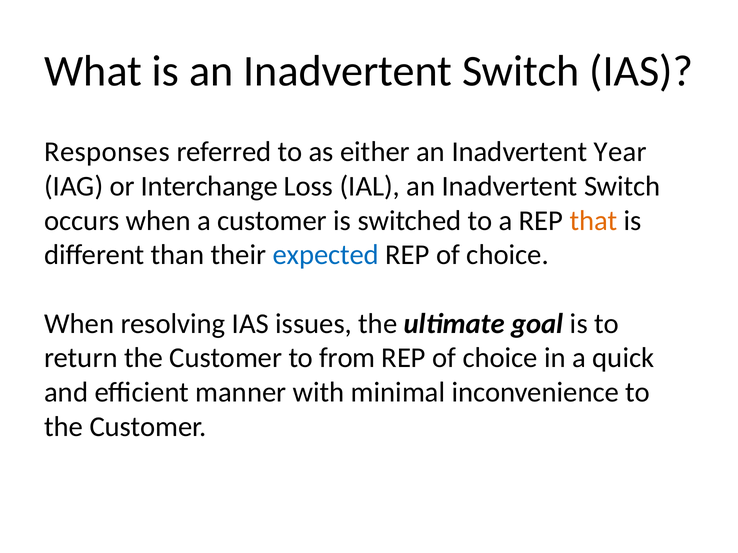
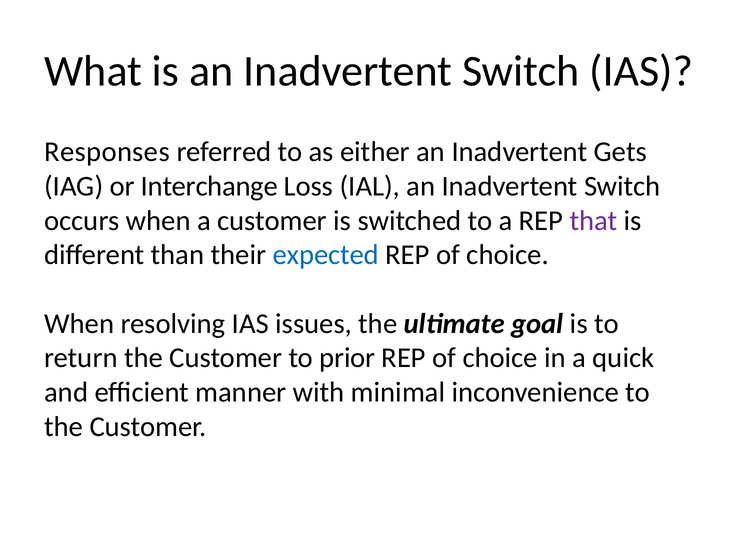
Year: Year -> Gets (620, 152)
that colour: orange -> purple (594, 221)
from: from -> prior (347, 358)
